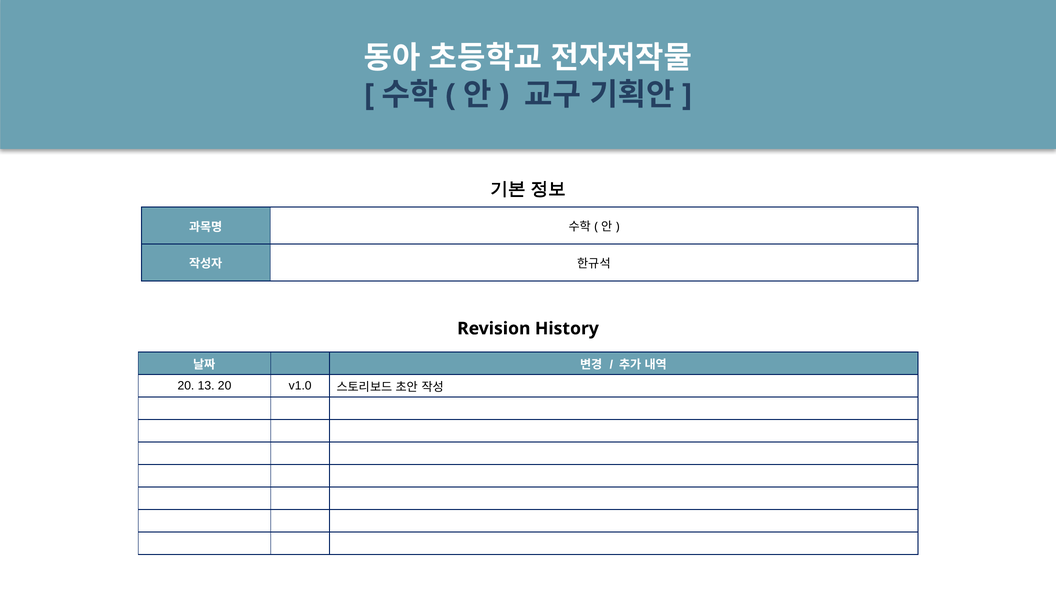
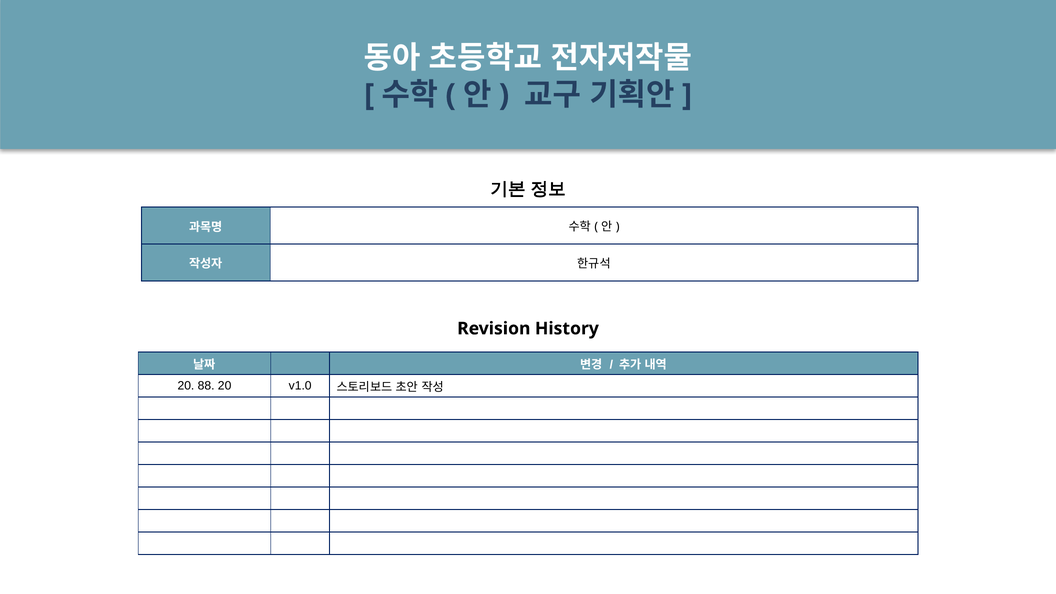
13: 13 -> 88 (206, 386)
